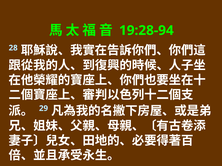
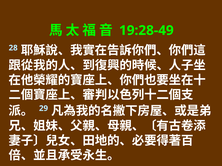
19:28-94: 19:28-94 -> 19:28-49 (146, 31)
